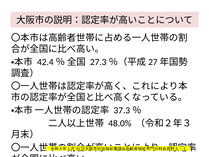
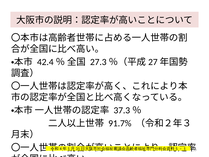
48.0%: 48.0% -> 91.7% (120, 123)
